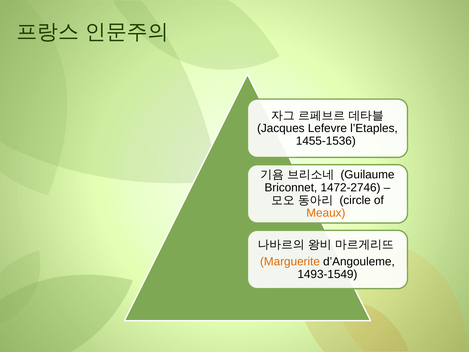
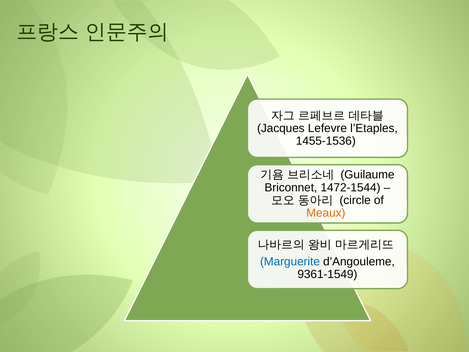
1472-2746: 1472-2746 -> 1472-1544 (350, 187)
Marguerite colour: orange -> blue (290, 261)
1493-1549: 1493-1549 -> 9361-1549 (327, 274)
